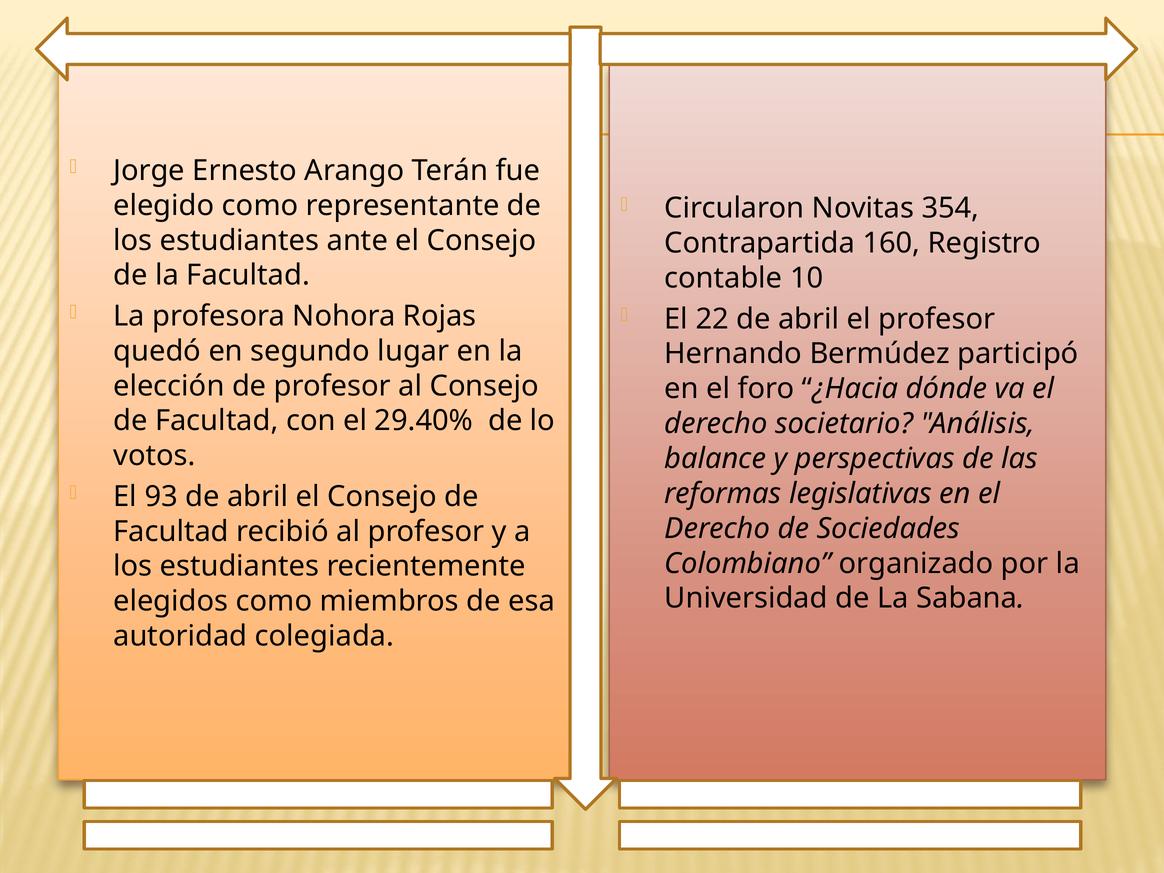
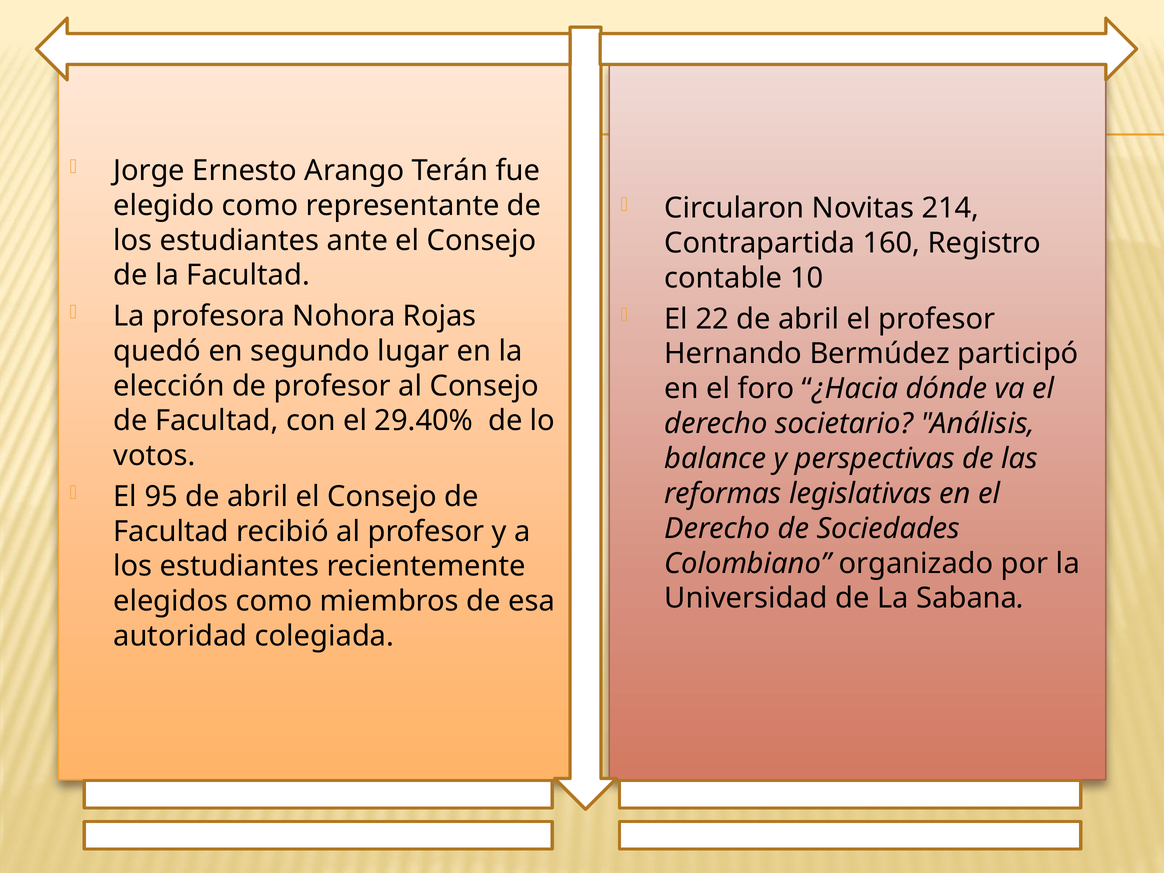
354: 354 -> 214 (950, 208)
93: 93 -> 95 (161, 497)
